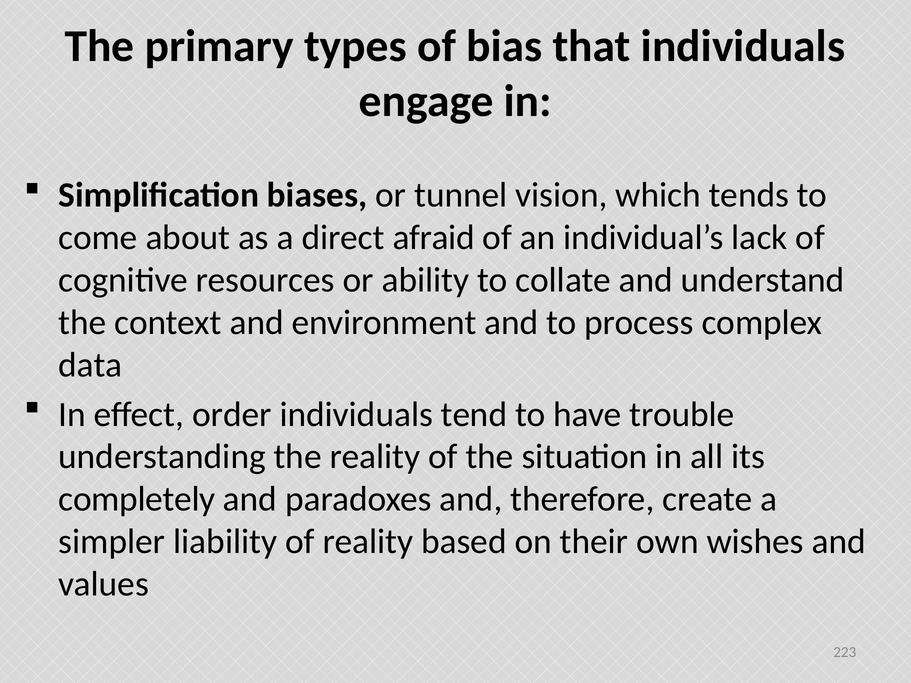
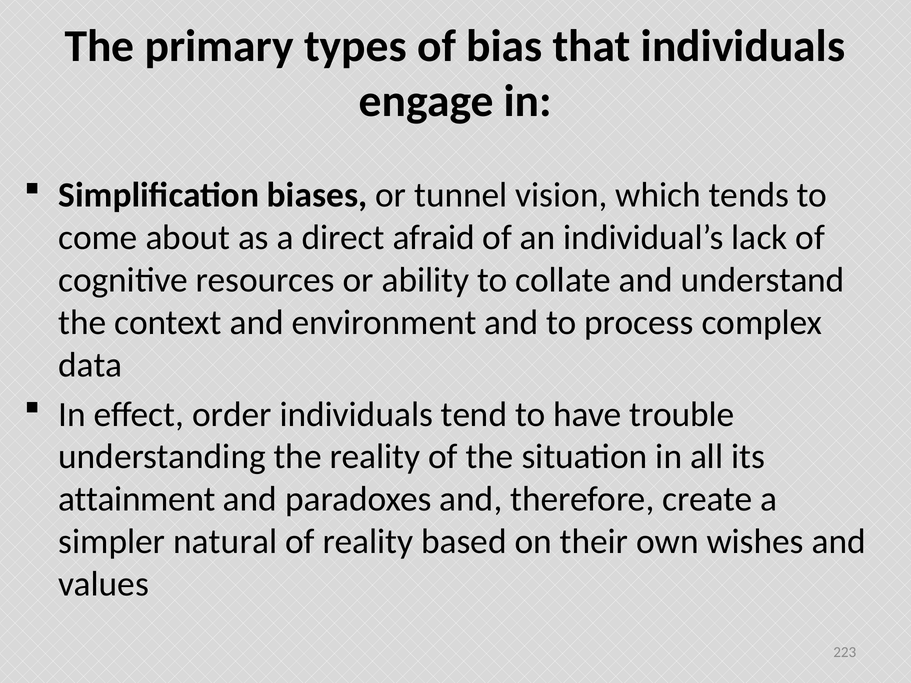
completely: completely -> attainment (137, 499)
liability: liability -> natural (225, 542)
